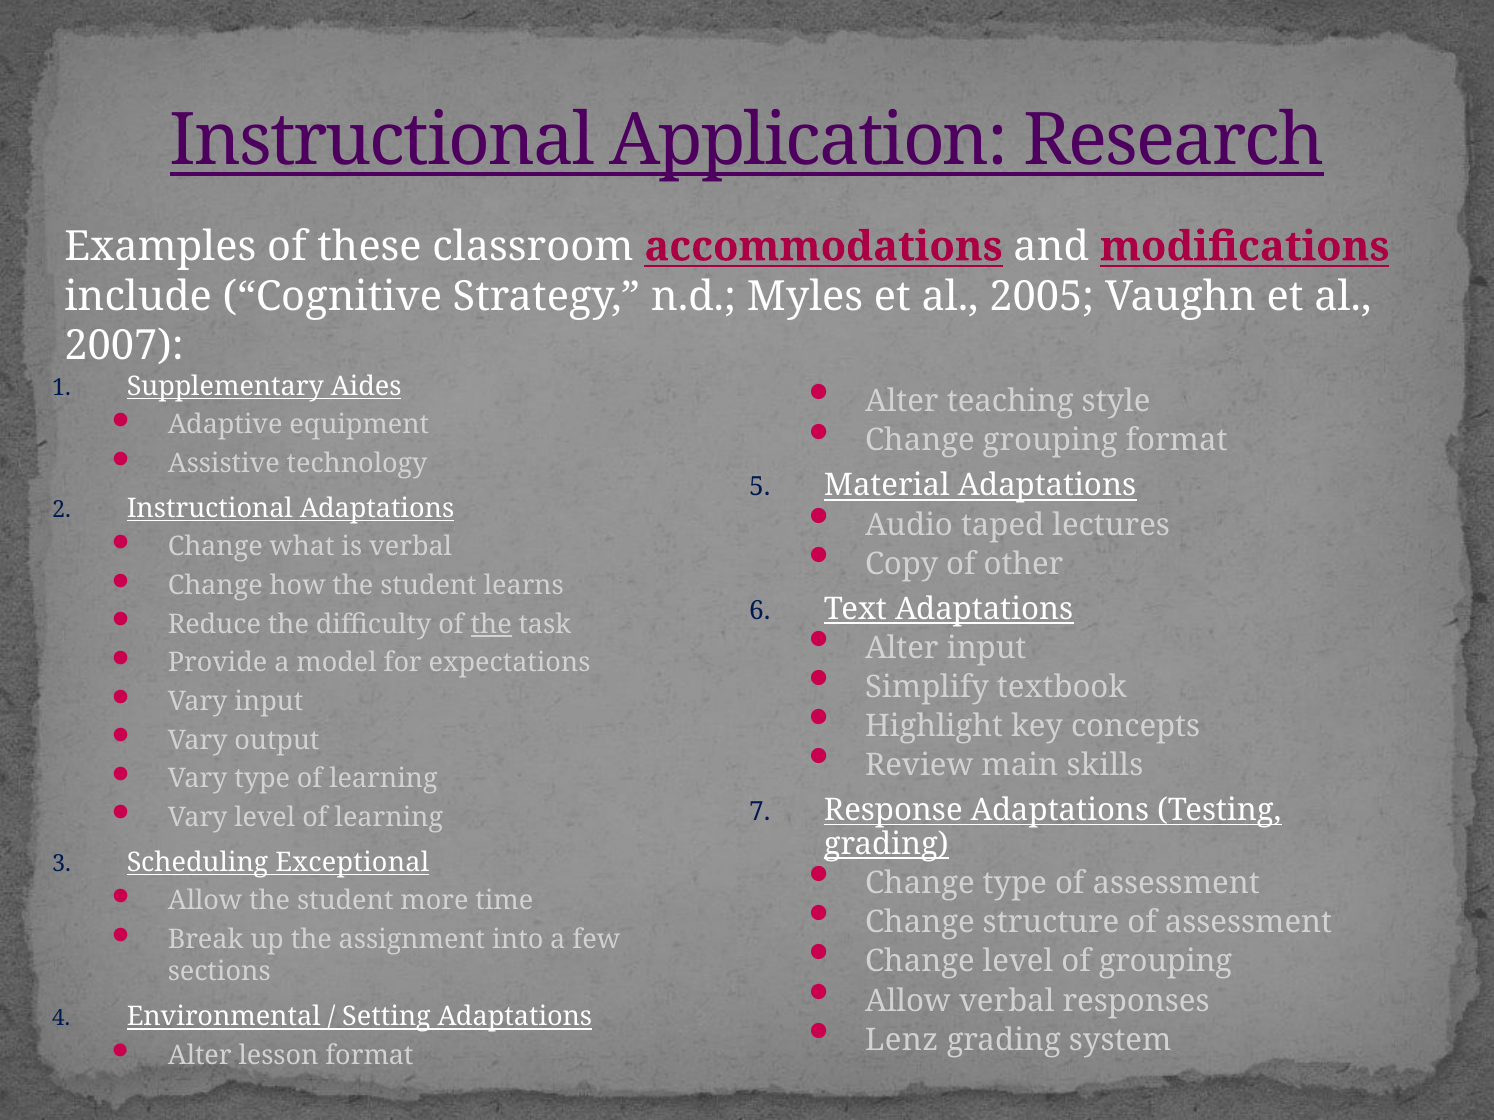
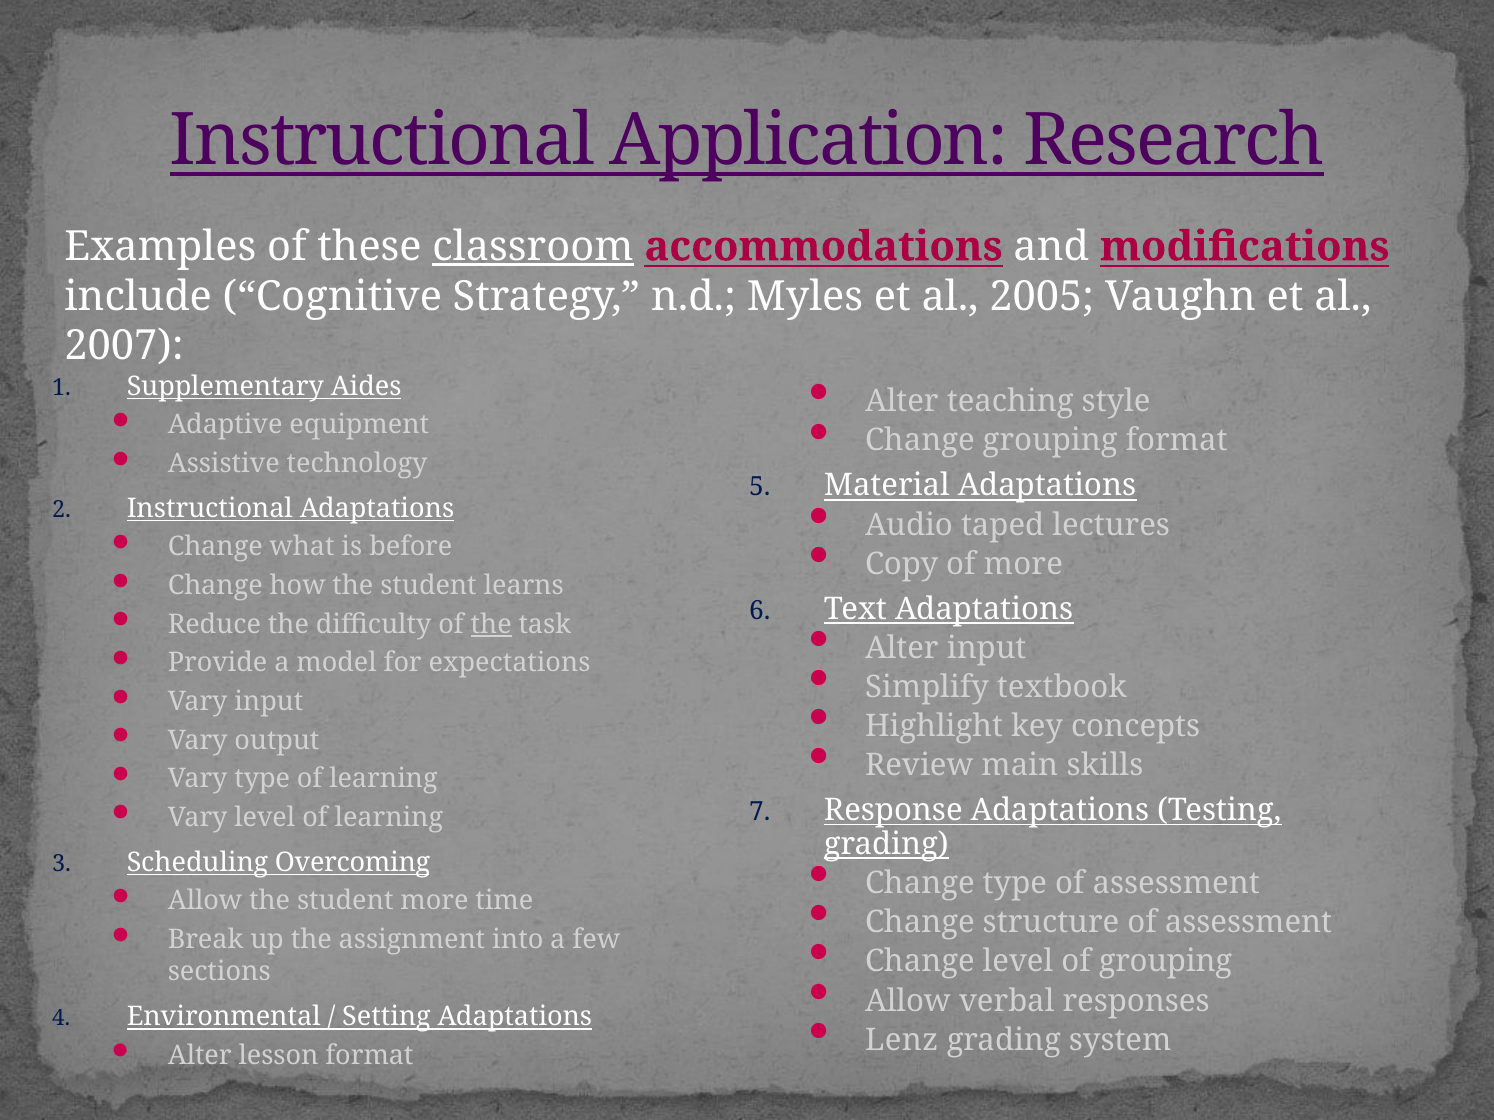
classroom underline: none -> present (533, 247)
is verbal: verbal -> before (411, 547)
of other: other -> more (1023, 564)
Exceptional: Exceptional -> Overcoming (353, 863)
